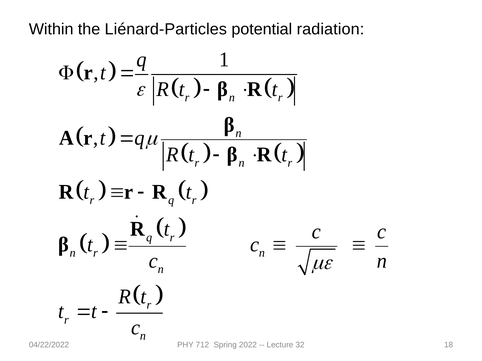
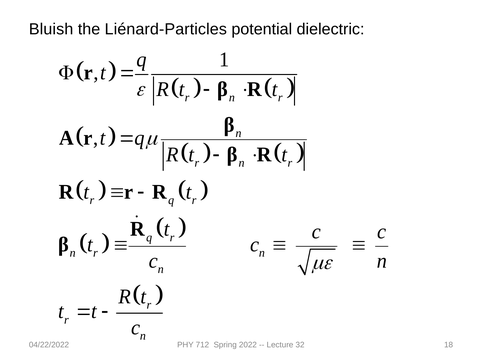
Within: Within -> Bluish (51, 29)
radiation: radiation -> dielectric (331, 29)
